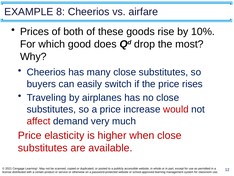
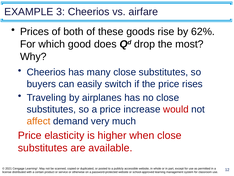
8: 8 -> 3 (61, 12)
10%: 10% -> 62% (203, 32)
affect colour: red -> orange (39, 121)
